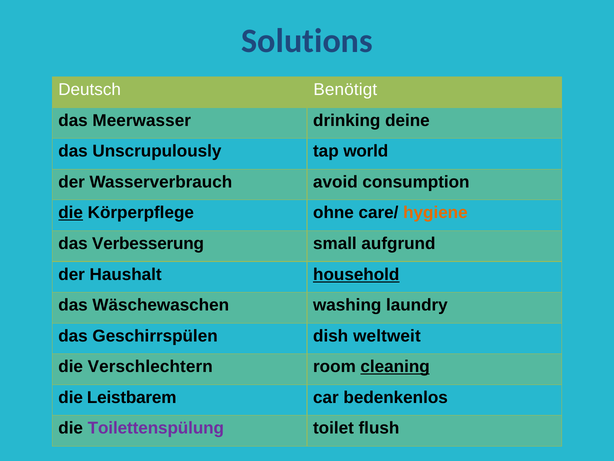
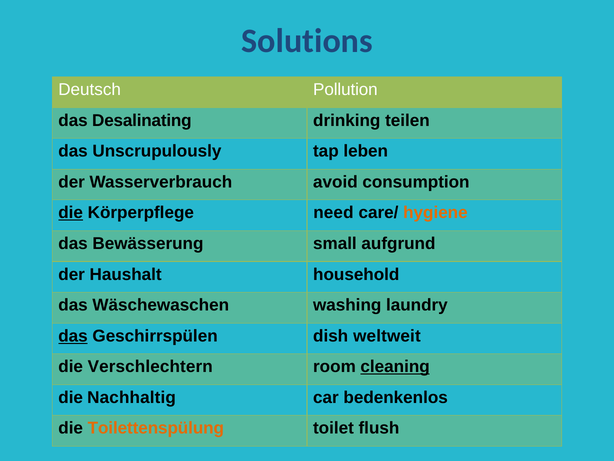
Benötigt: Benötigt -> Pollution (345, 90)
Meerwasser: Meerwasser -> Desalinating (142, 120)
deine: deine -> teilen (407, 120)
world: world -> leben (366, 151)
ohne: ohne -> need (333, 213)
Verbesserung: Verbesserung -> Bewässerung (148, 243)
household underline: present -> none (356, 274)
das underline: none -> present (73, 336)
Leistbarem: Leistbarem -> Nachhaltig (132, 397)
Toilettenspülung colour: purple -> orange (156, 428)
